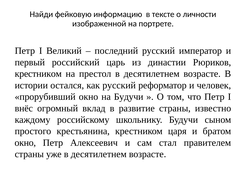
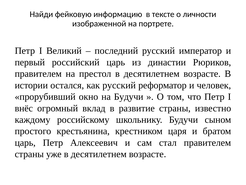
крестником: крестником -> правителем (38, 74)
окно: окно -> царь (25, 142)
